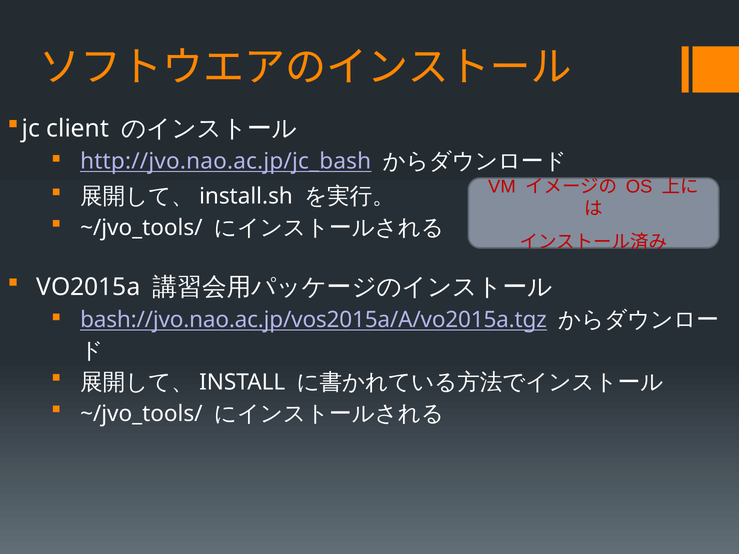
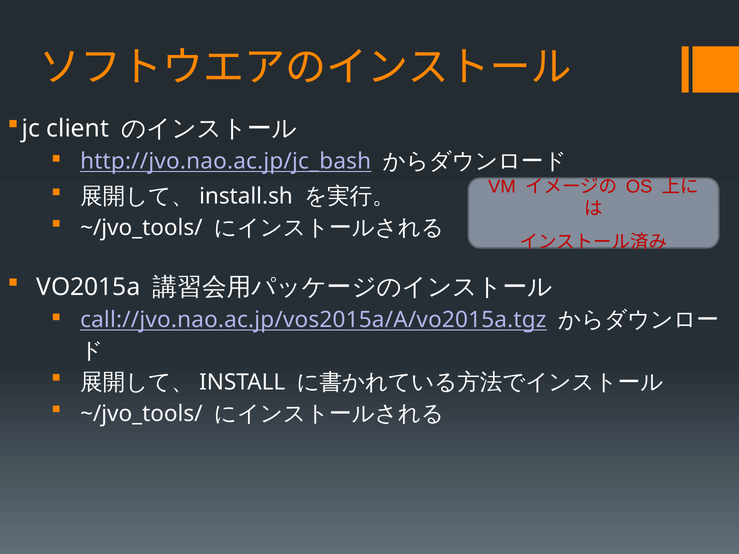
bash://jvo.nao.ac.jp/vos2015a/A/vo2015a.tgz: bash://jvo.nao.ac.jp/vos2015a/A/vo2015a.tgz -> call://jvo.nao.ac.jp/vos2015a/A/vo2015a.tgz (313, 320)
